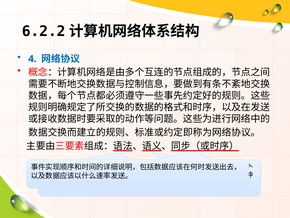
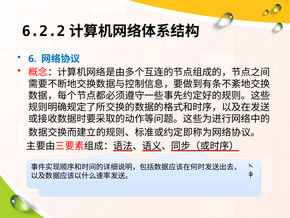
4: 4 -> 6 (32, 59)
